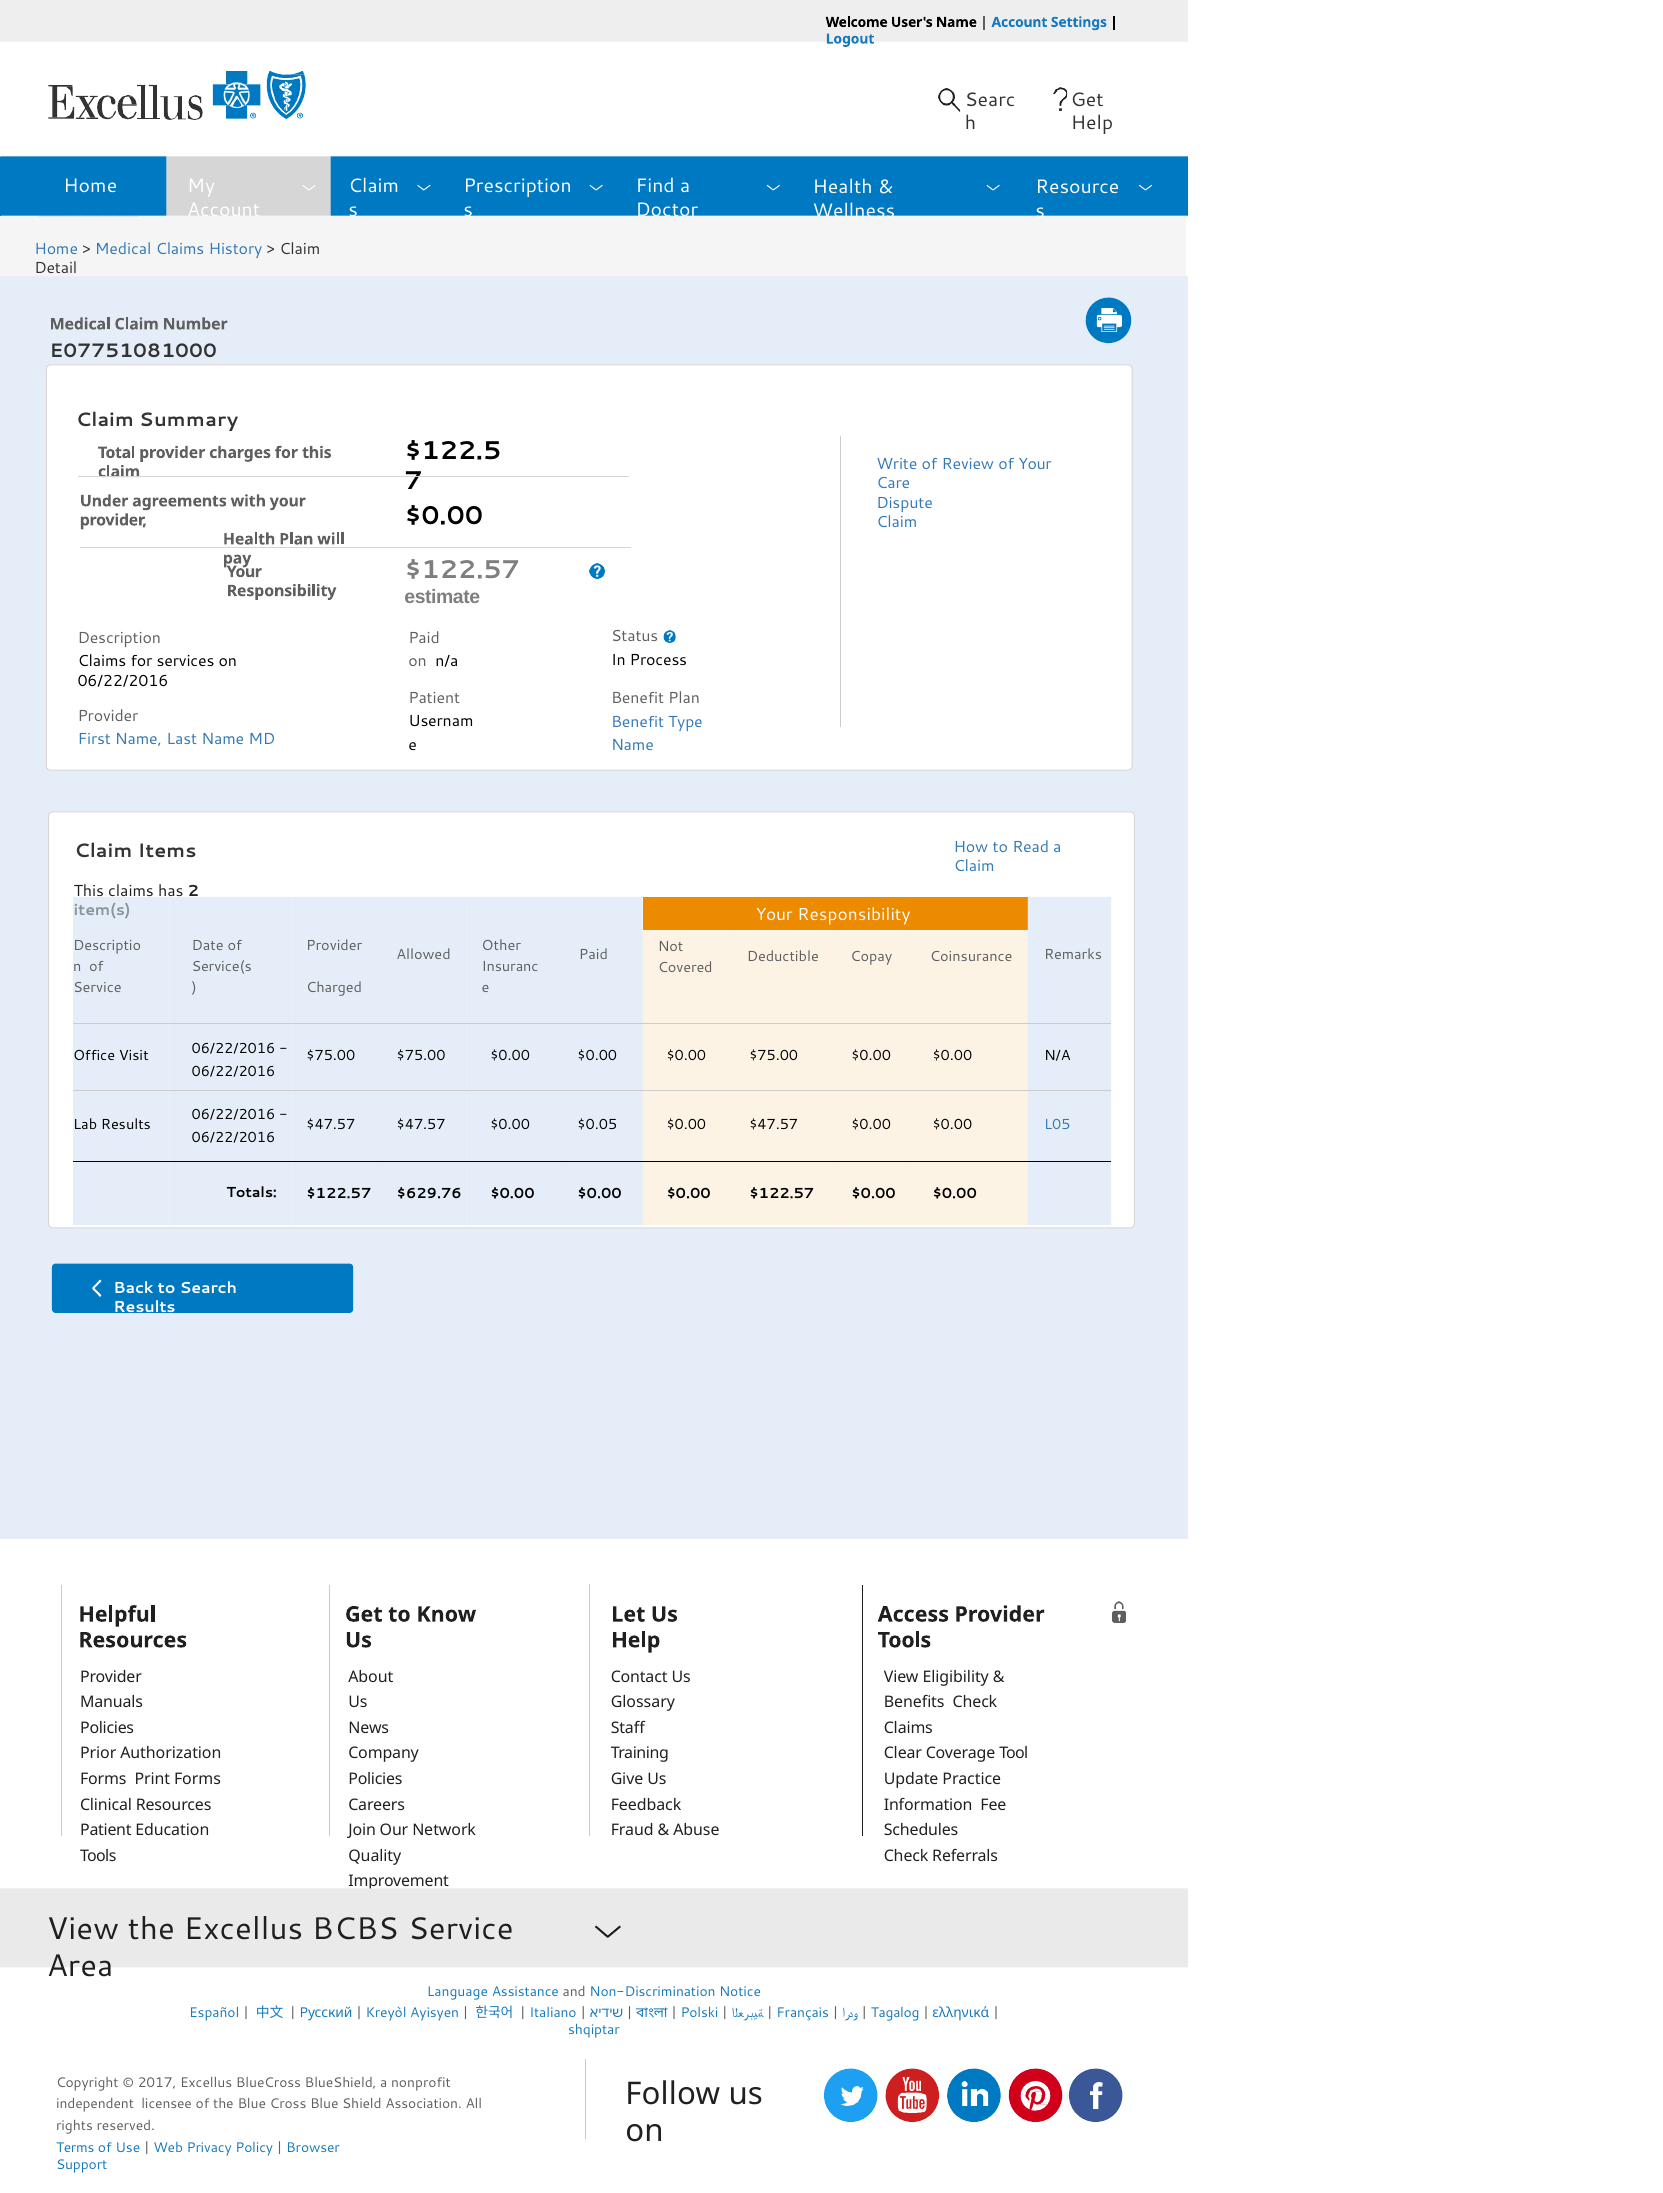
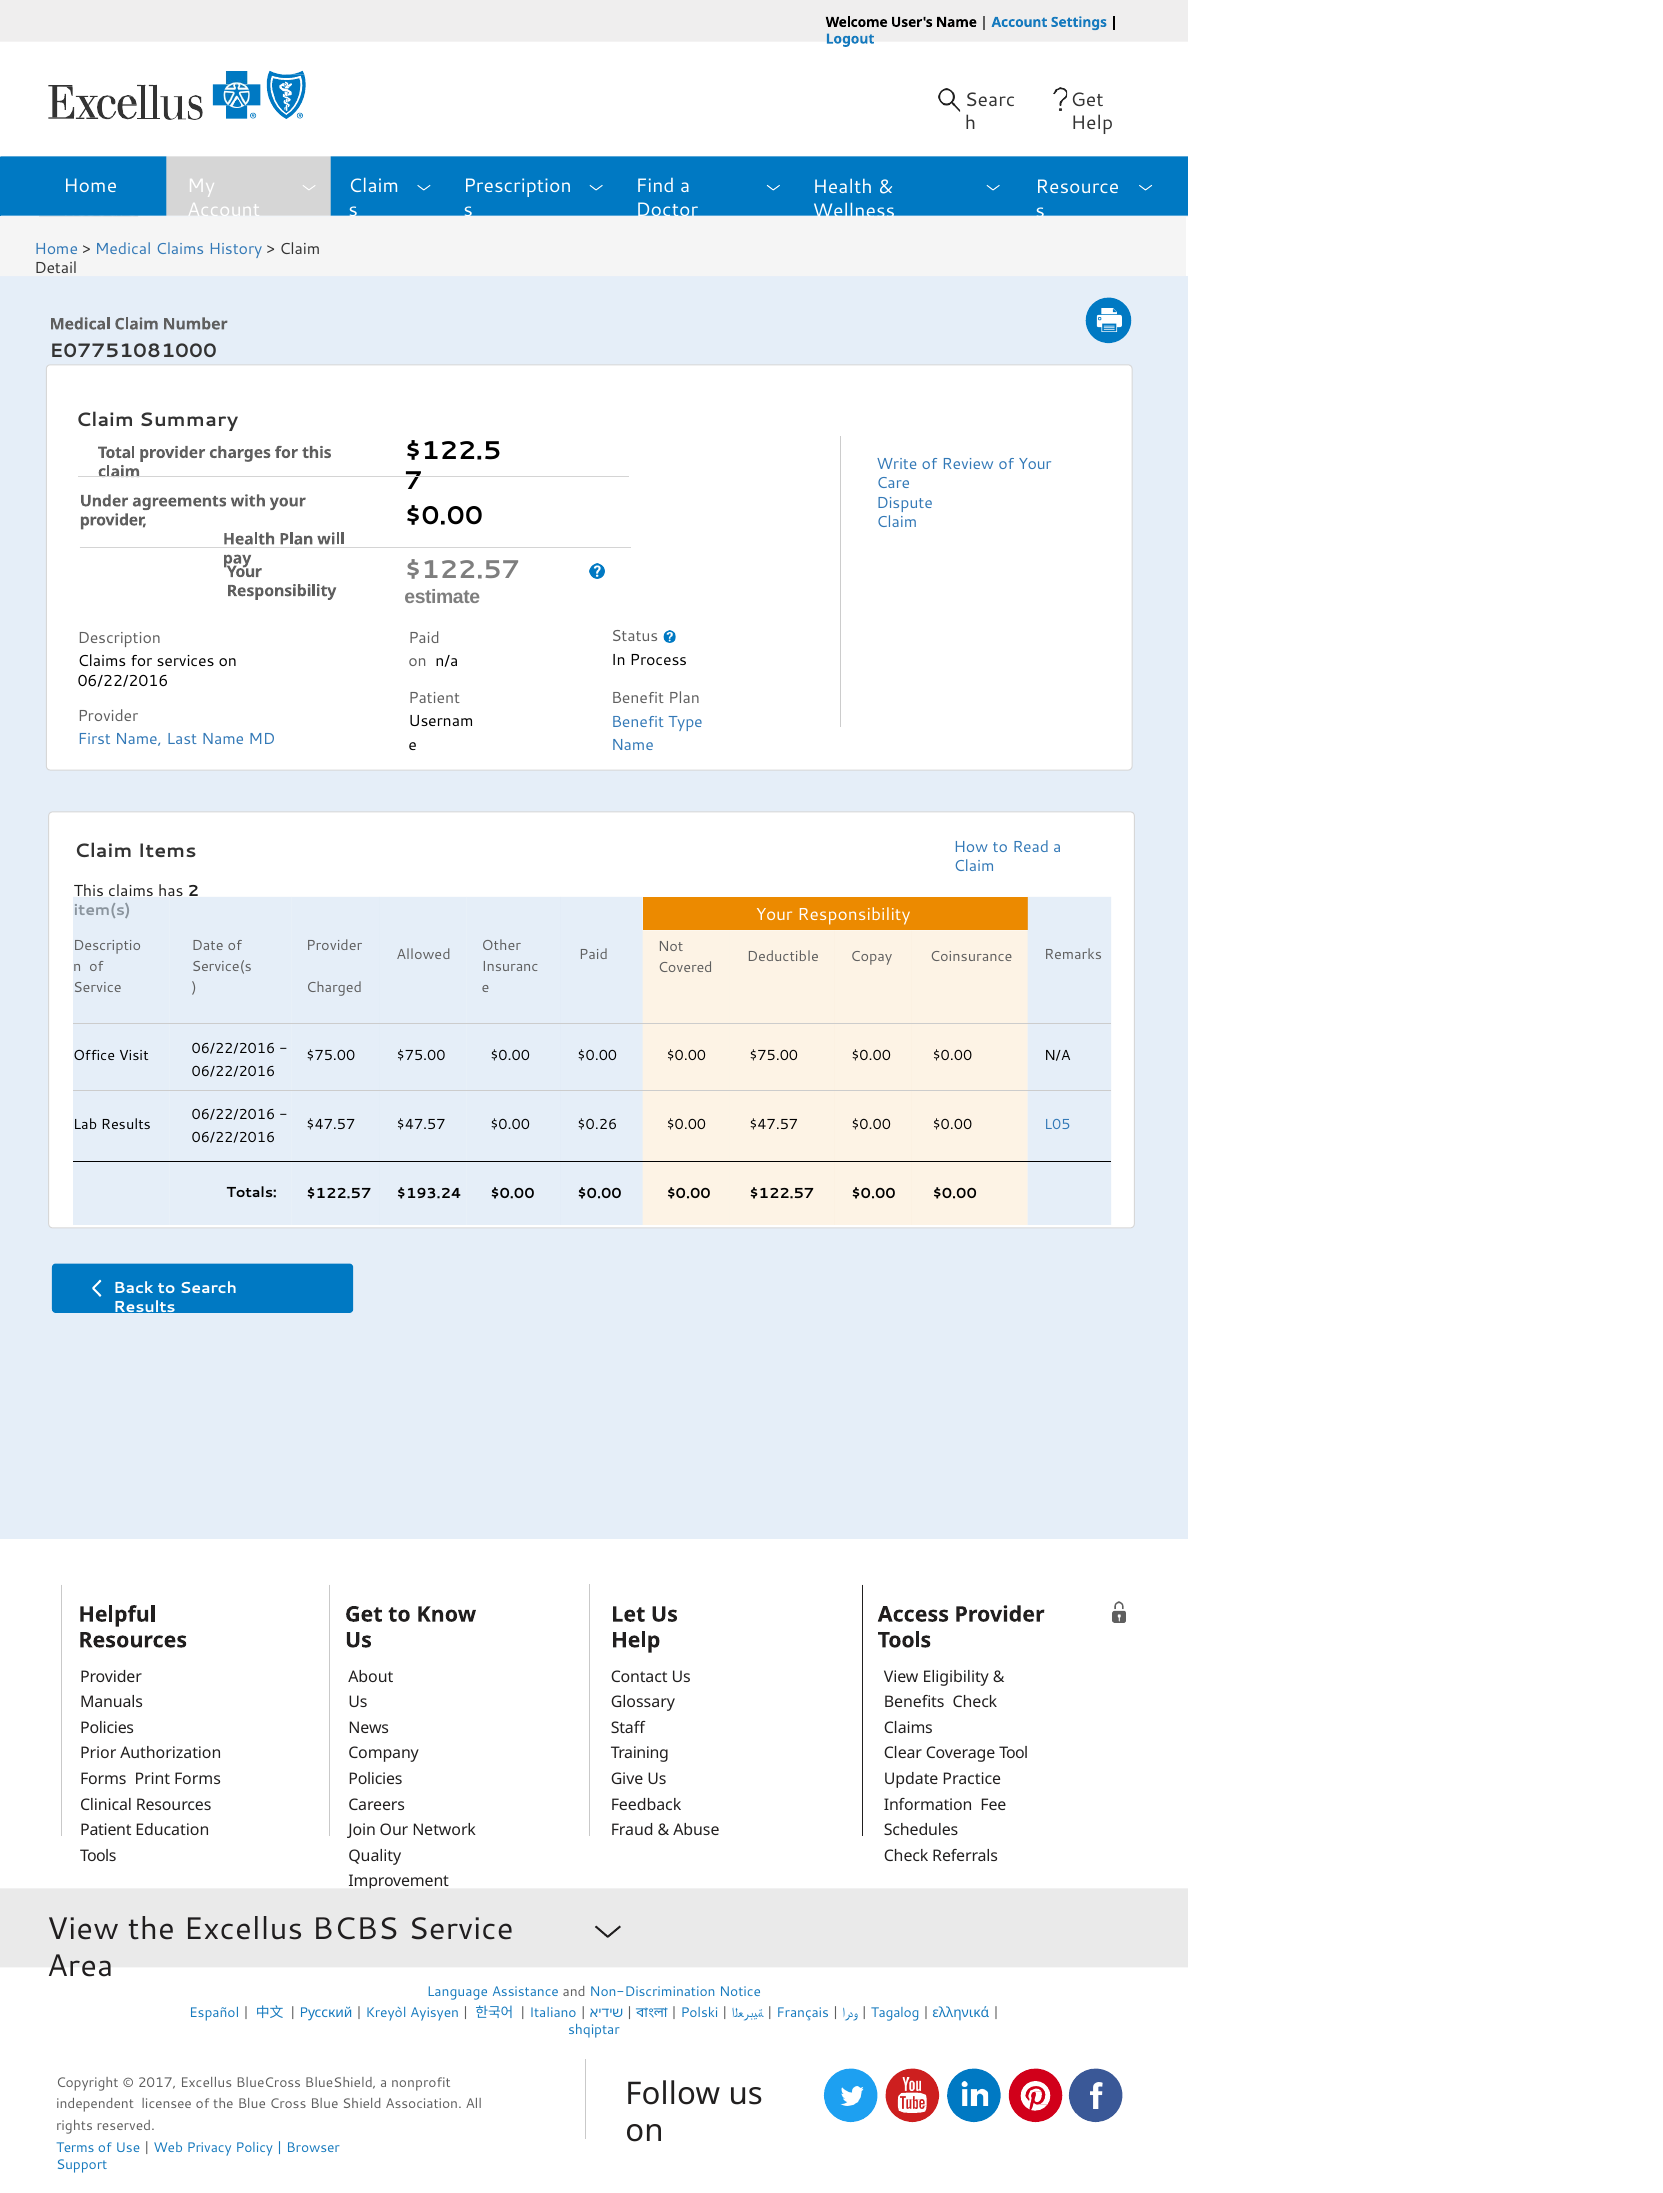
$0.05: $0.05 -> $0.26 (597, 1125)
$629.76: $629.76 -> $193.24 (429, 1194)
